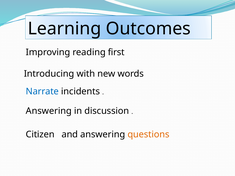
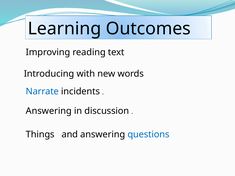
first: first -> text (116, 52)
Citizen: Citizen -> Things (40, 135)
questions colour: orange -> blue (148, 135)
